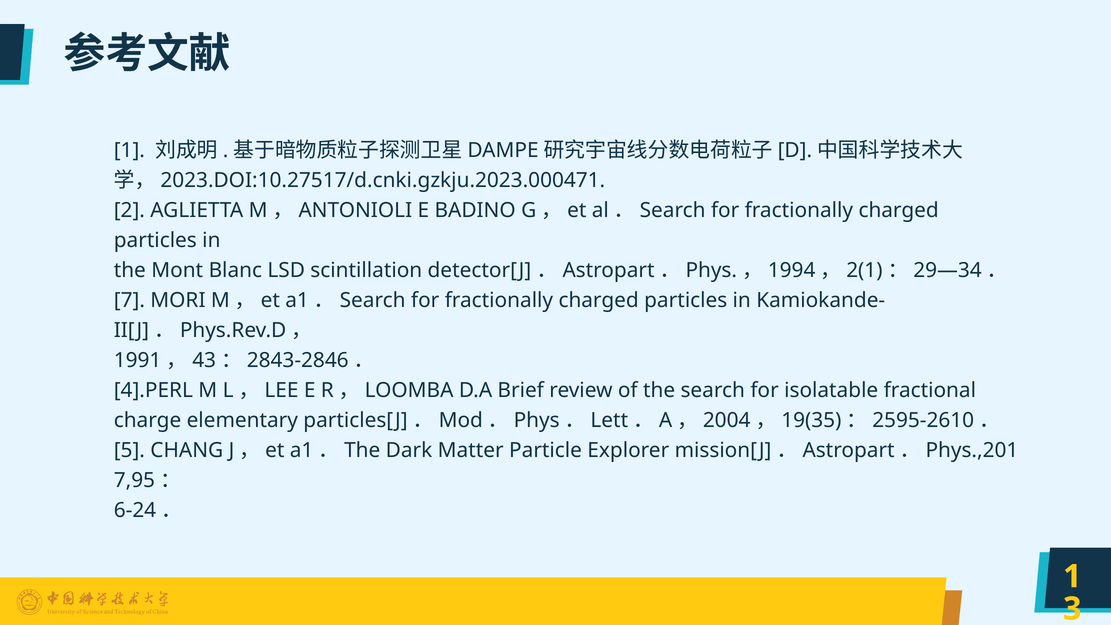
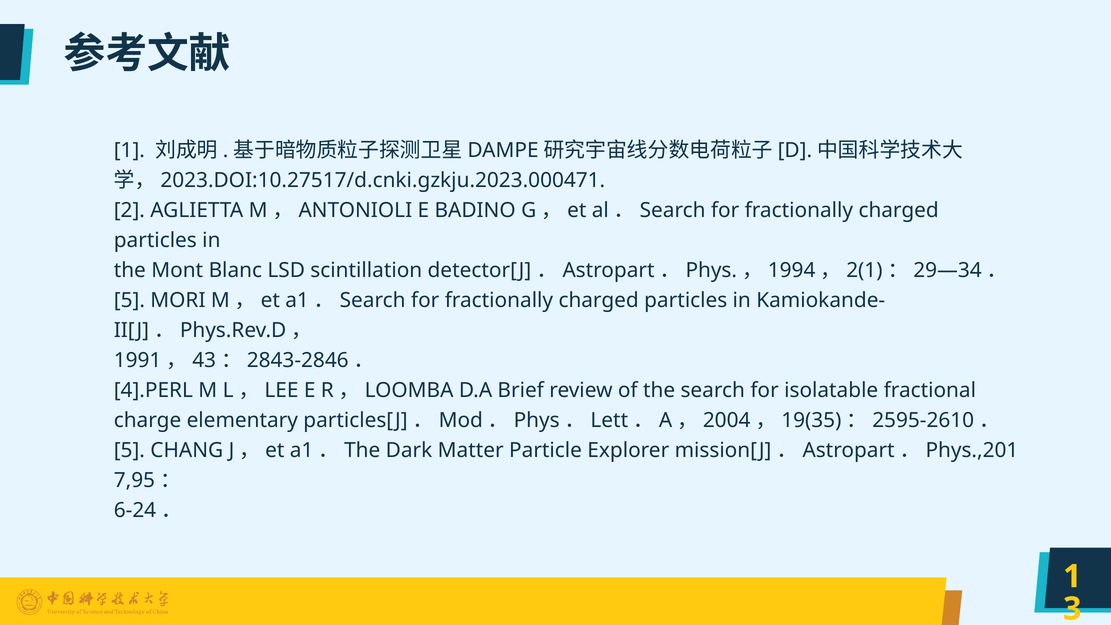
7: 7 -> 5 (129, 300)
